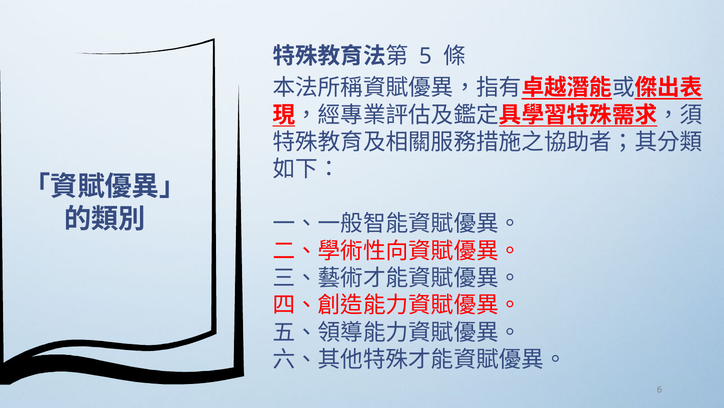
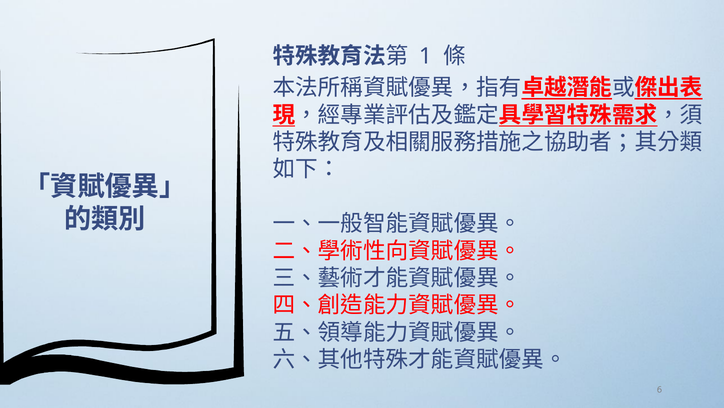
5: 5 -> 1 (425, 56)
